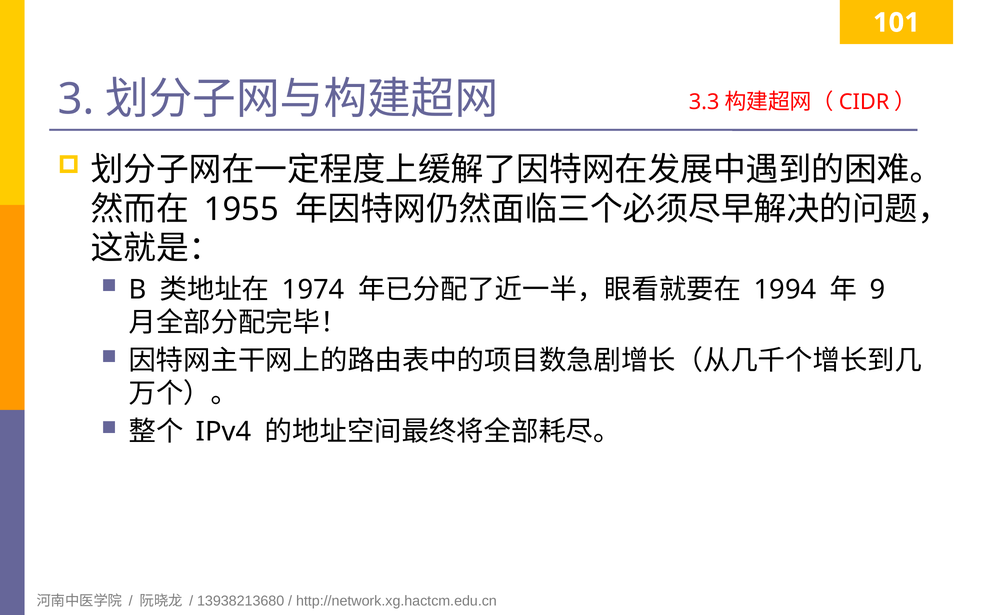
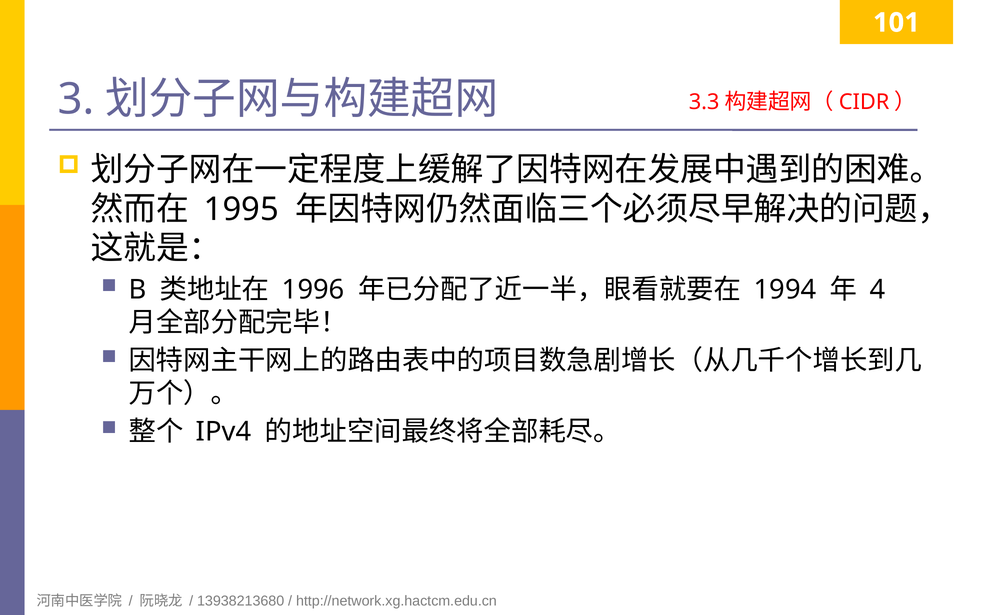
1955: 1955 -> 1995 (241, 209)
1974: 1974 -> 1996 (313, 289)
9: 9 -> 4 (878, 289)
